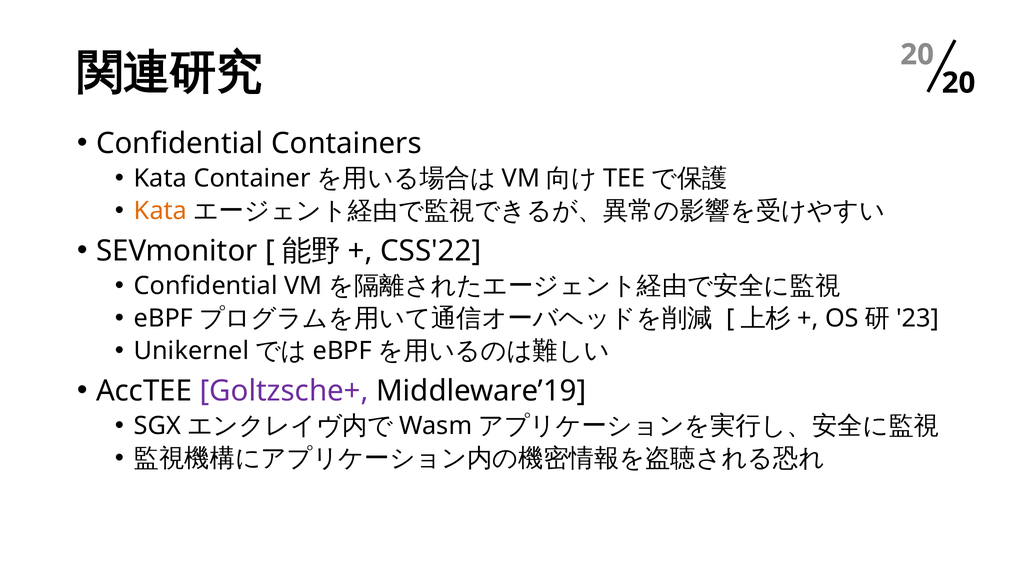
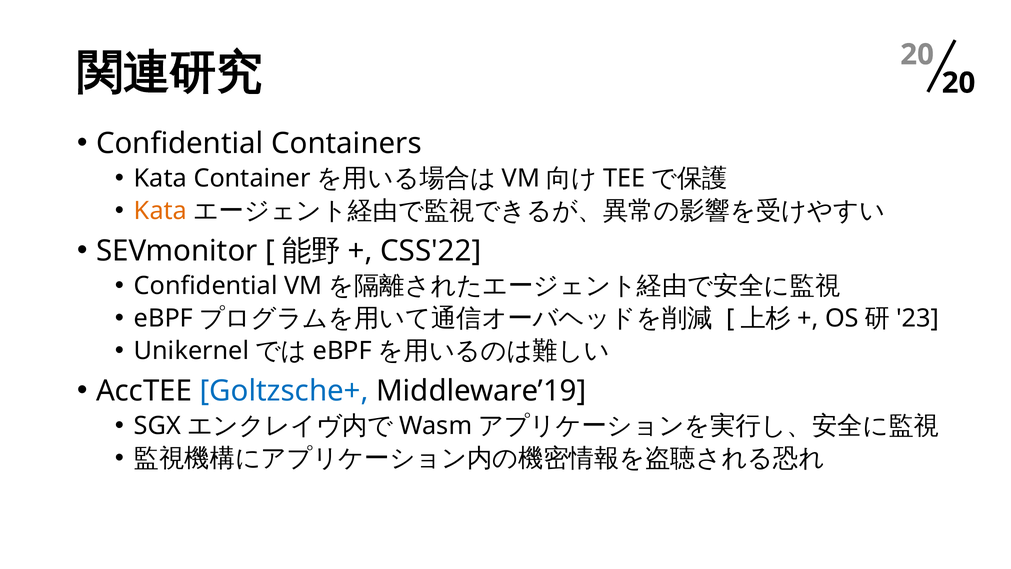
Goltzsche+ colour: purple -> blue (284, 391)
